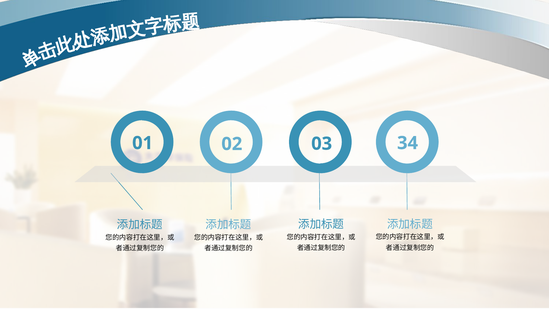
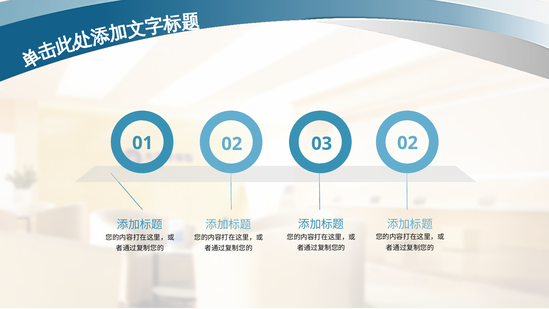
03 34: 34 -> 02 (408, 143)
